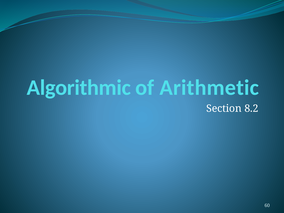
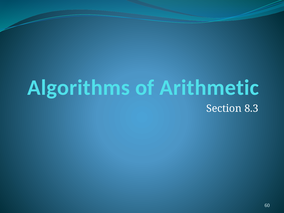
Algorithmic: Algorithmic -> Algorithms (79, 88)
8.2: 8.2 -> 8.3 (251, 109)
